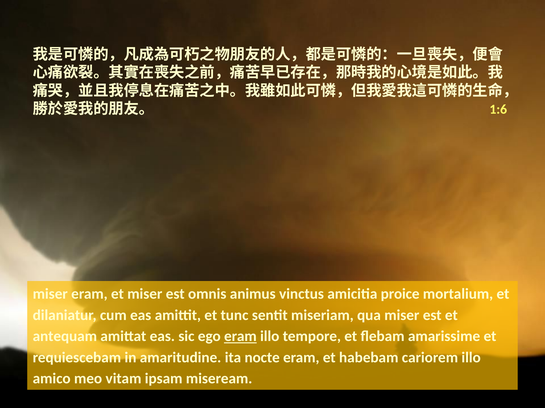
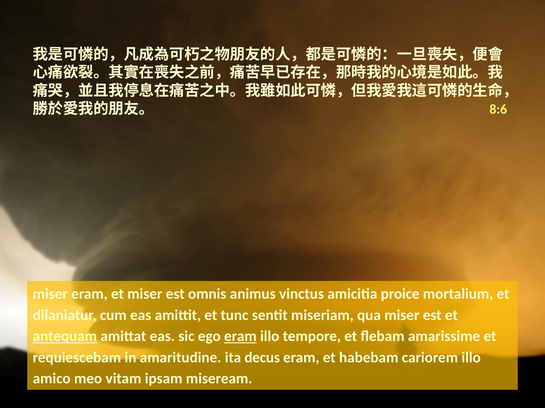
1:6: 1:6 -> 8:6 (498, 110)
antequam underline: none -> present (65, 337)
nocte: nocte -> decus (262, 358)
